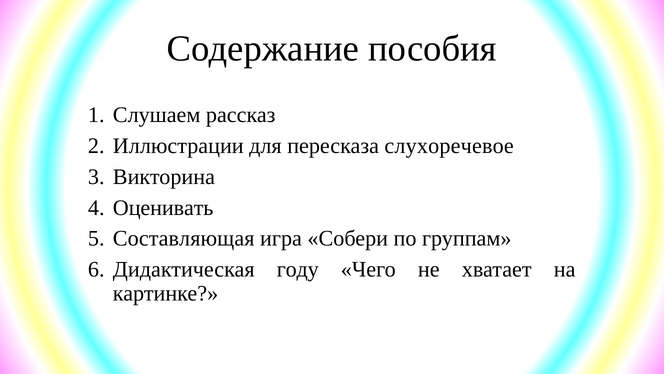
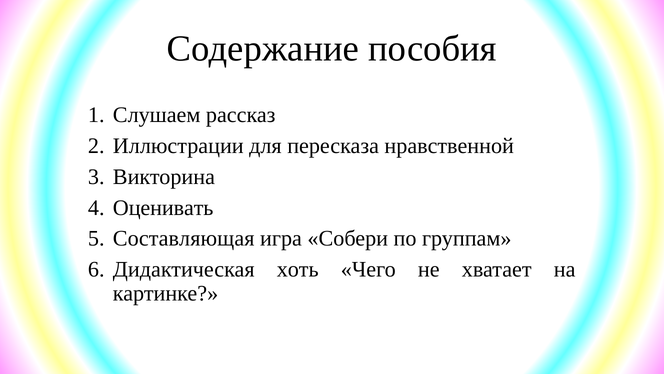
слухоречевое: слухоречевое -> нравственной (449, 146)
году: году -> хоть (298, 269)
